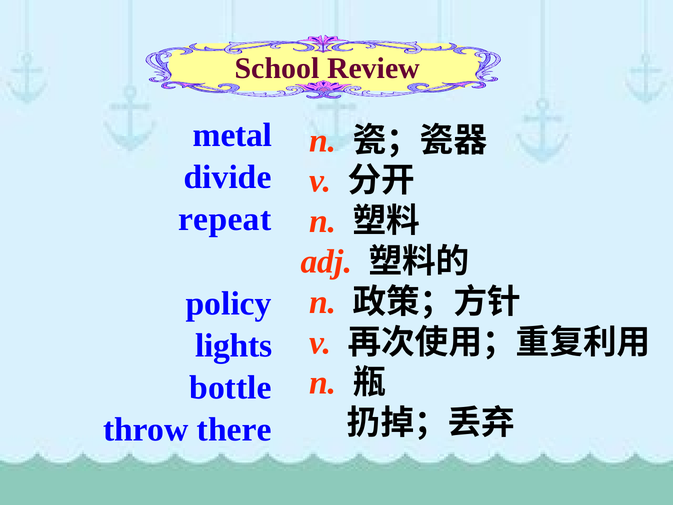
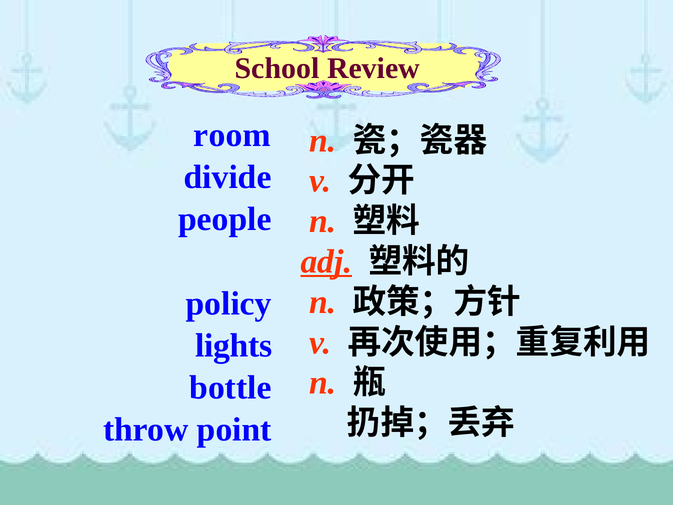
metal: metal -> room (232, 135)
repeat: repeat -> people (225, 219)
adj underline: none -> present (326, 261)
there: there -> point (234, 430)
